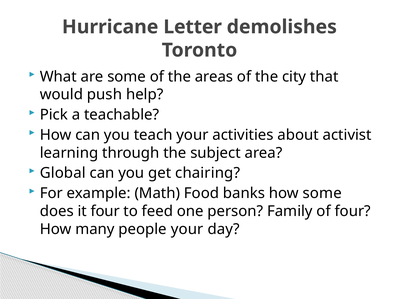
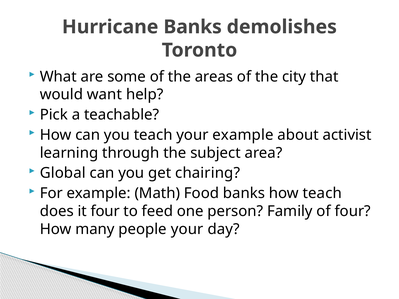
Hurricane Letter: Letter -> Banks (193, 27)
push: push -> want (104, 95)
your activities: activities -> example (243, 135)
how some: some -> teach (322, 193)
